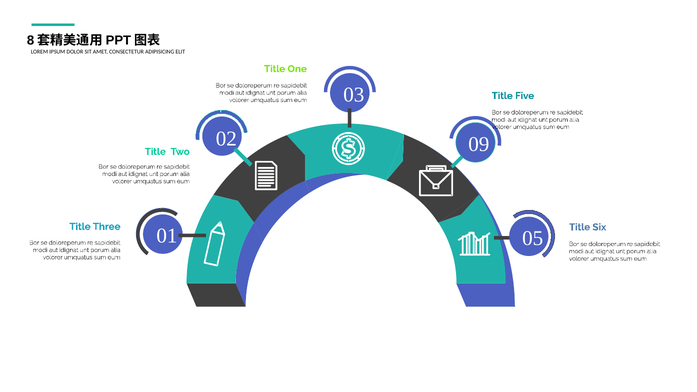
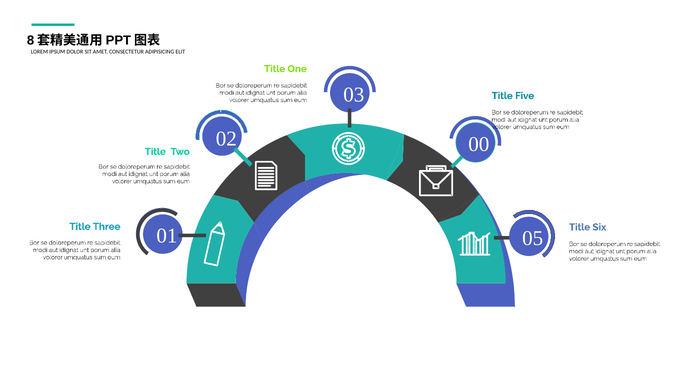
09: 09 -> 00 (479, 144)
